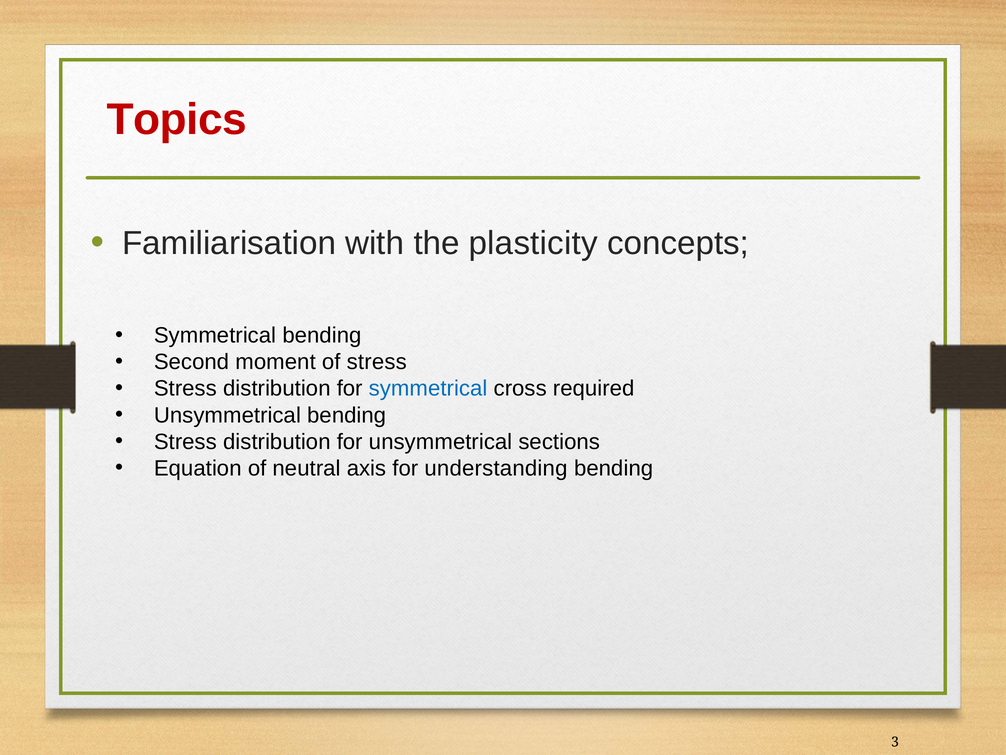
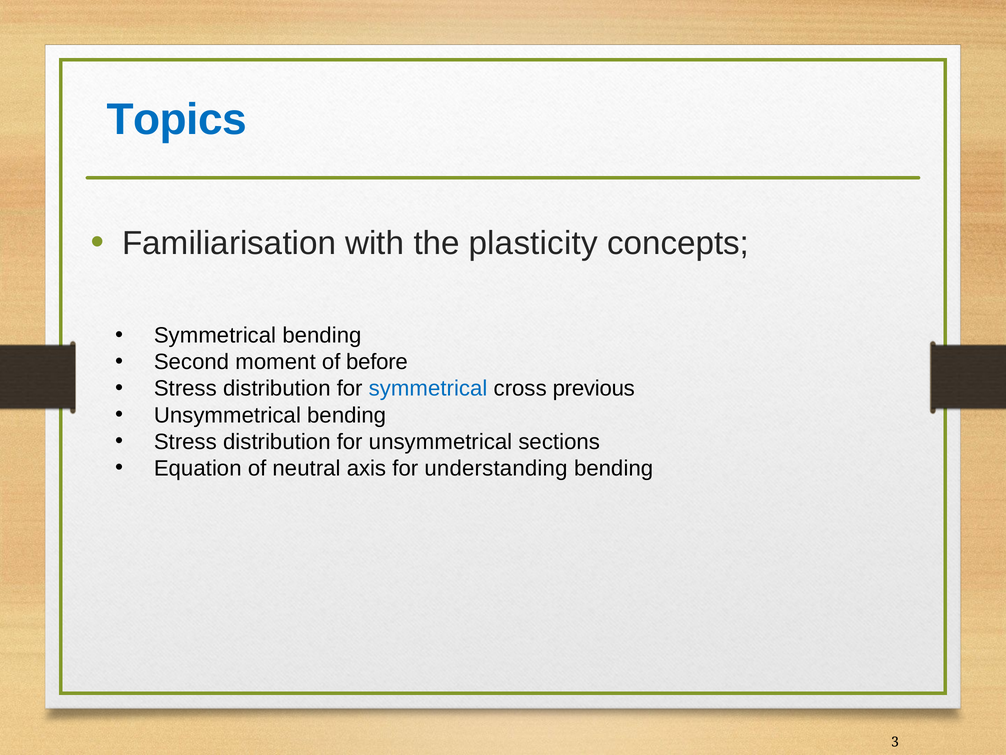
Topics colour: red -> blue (177, 120)
of stress: stress -> before (377, 362)
required: required -> previous (594, 389)
